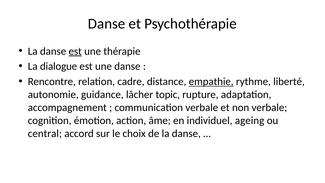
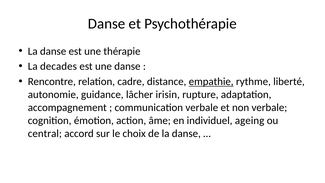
est underline: present -> none (75, 51)
dialogue: dialogue -> decades (58, 66)
topic: topic -> irisin (168, 94)
